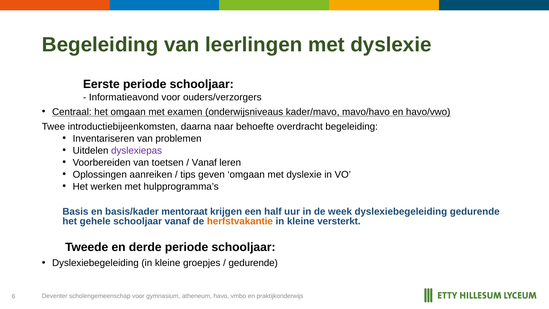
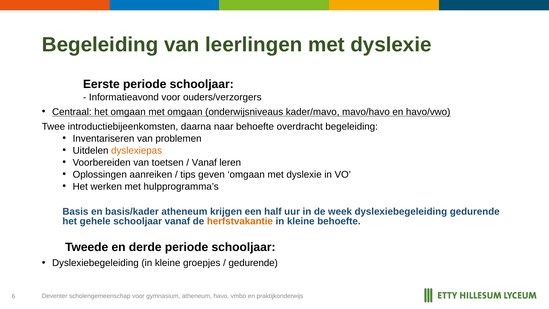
met examen: examen -> omgaan (185, 112)
dyslexiepas colour: purple -> orange (137, 150)
basis/kader mentoraat: mentoraat -> atheneum (184, 212)
kleine versterkt: versterkt -> behoefte (339, 221)
